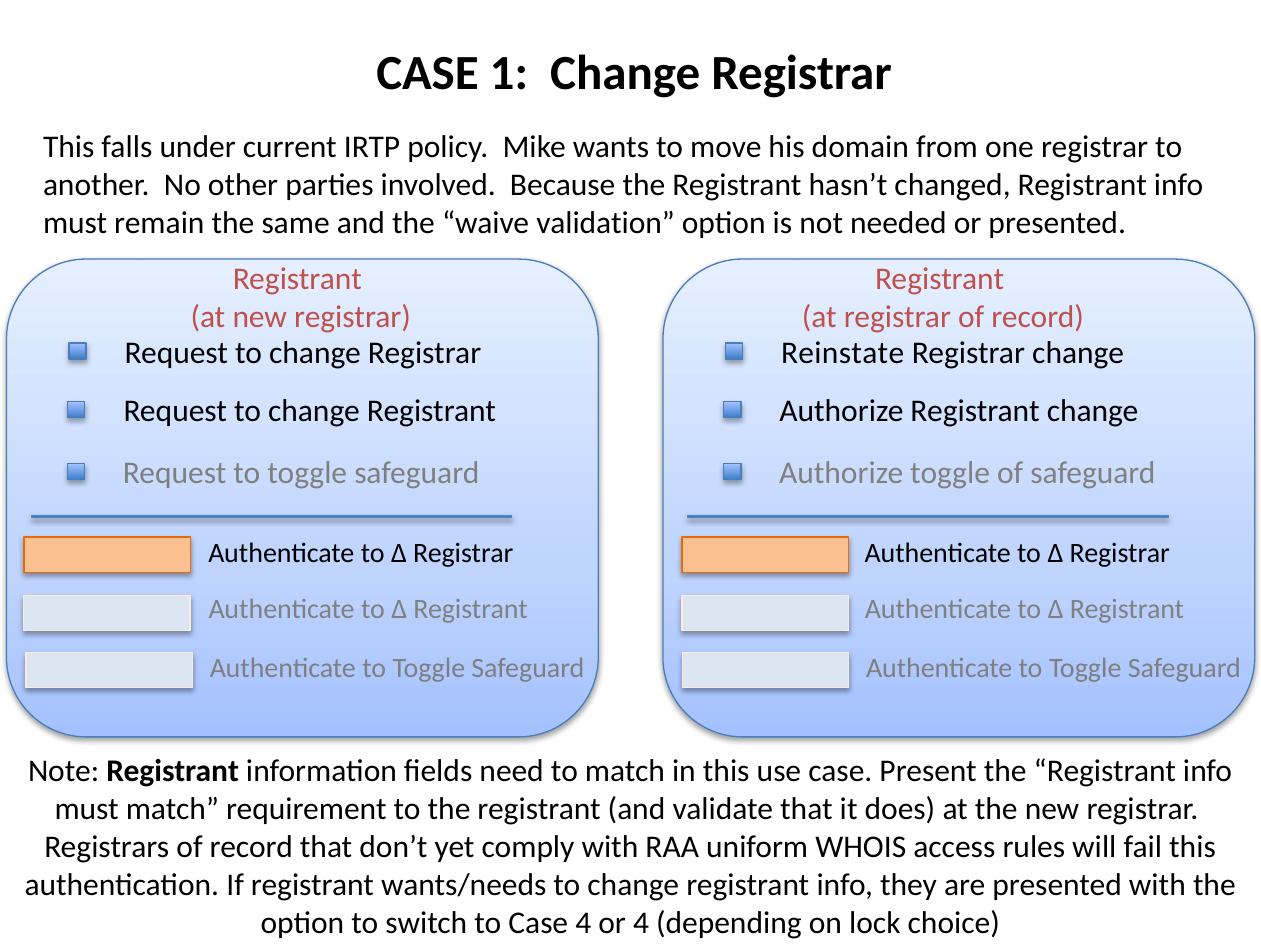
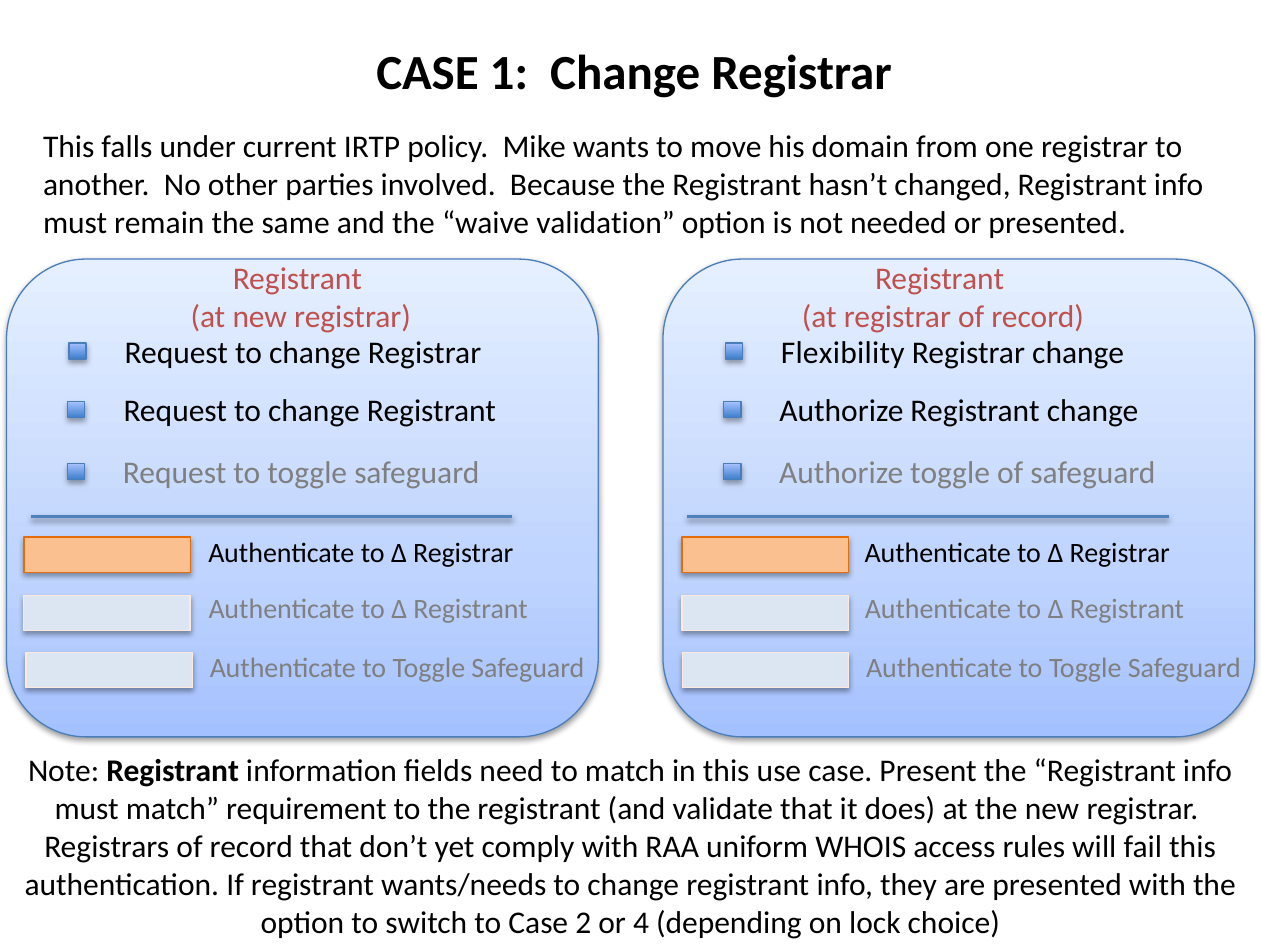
Reinstate: Reinstate -> Flexibility (843, 353)
Case 4: 4 -> 2 (583, 922)
